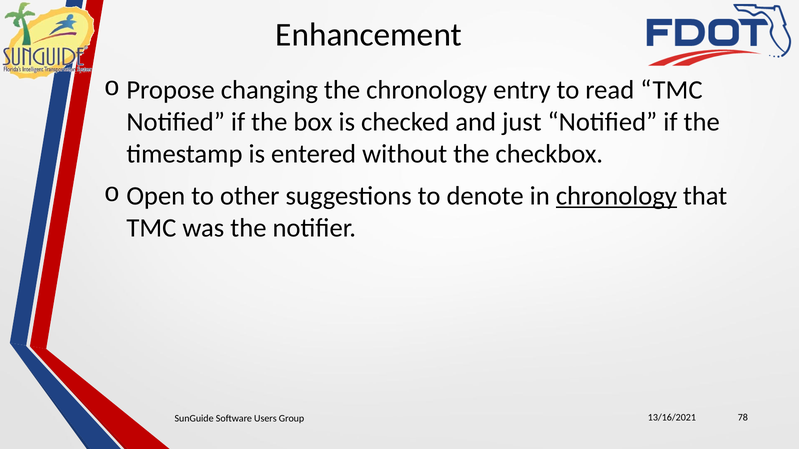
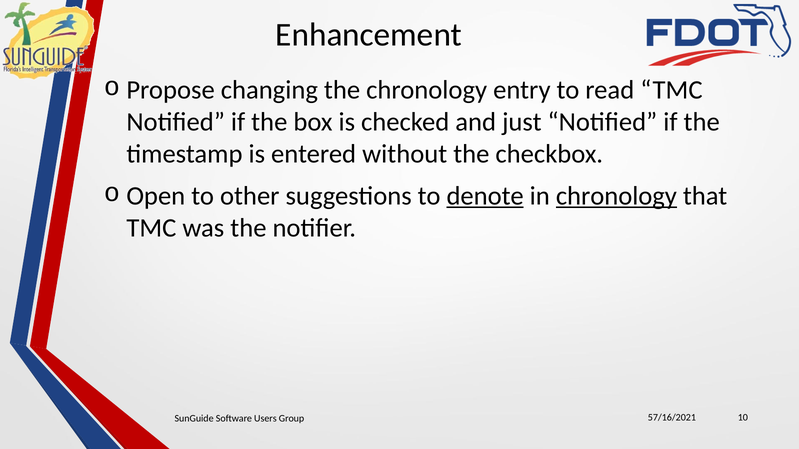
denote underline: none -> present (485, 196)
13/16/2021: 13/16/2021 -> 57/16/2021 (672, 418)
78: 78 -> 10 (743, 418)
